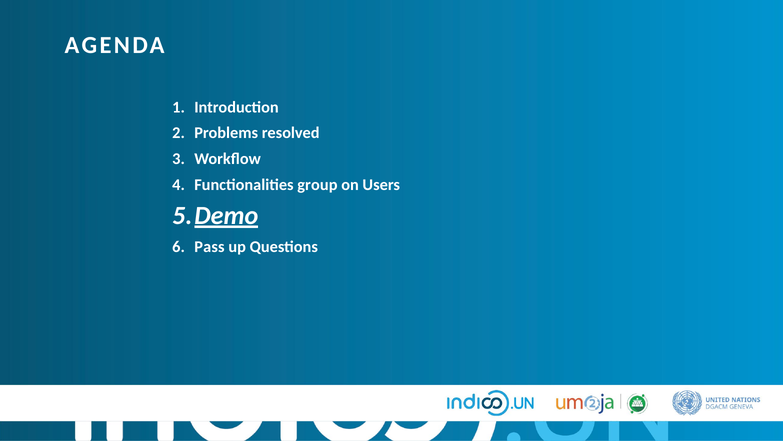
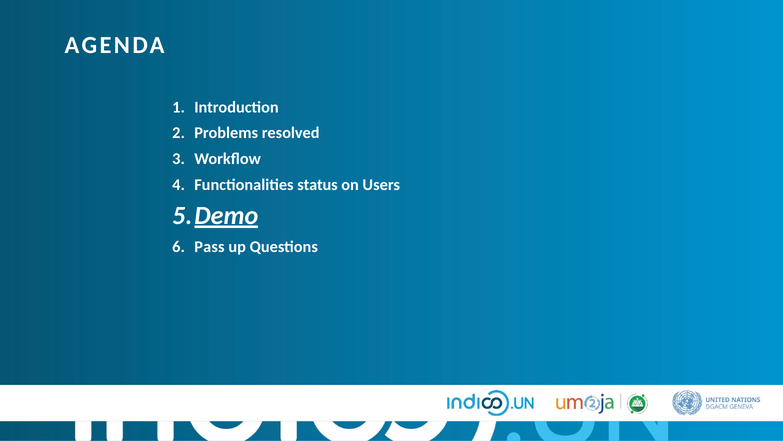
group: group -> status (318, 184)
